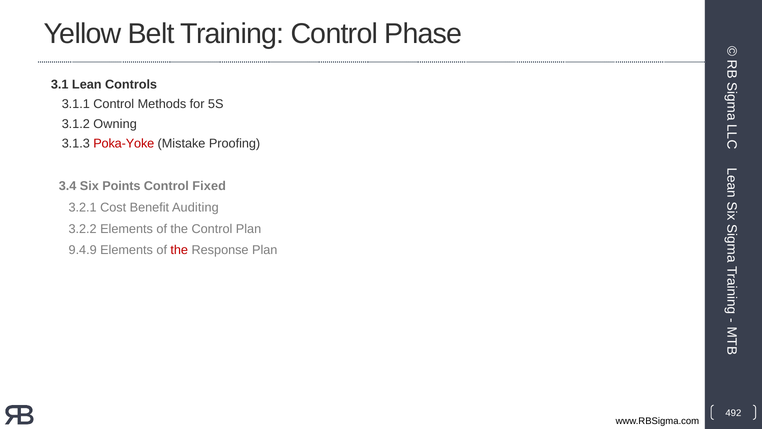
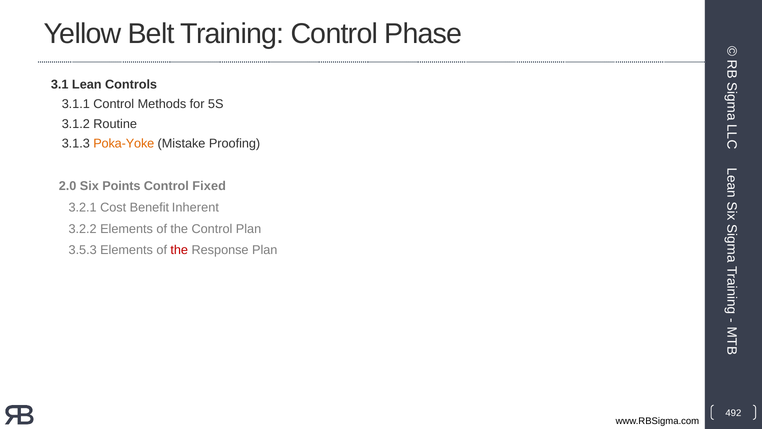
Owning: Owning -> Routine (115, 124)
Poka-Yoke colour: red -> orange (124, 144)
3.4: 3.4 -> 2.0 (68, 186)
Auditing: Auditing -> Inherent (195, 207)
9.4.9: 9.4.9 -> 3.5.3 (83, 250)
